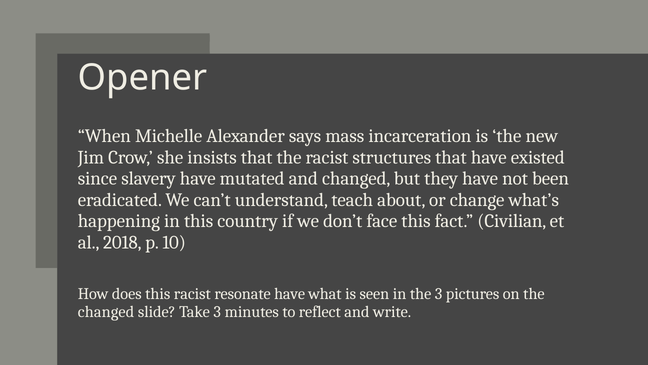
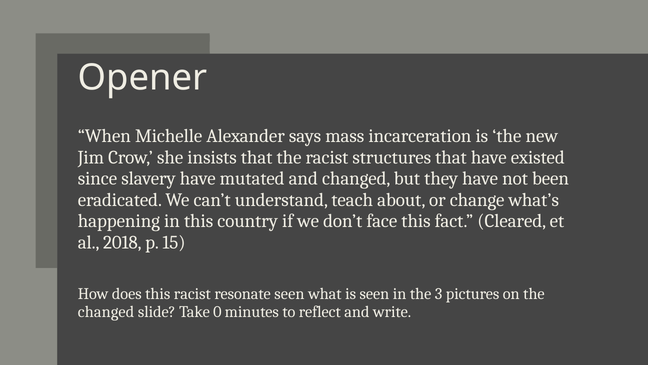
Civilian: Civilian -> Cleared (512, 221)
10: 10 -> 15 (174, 242)
resonate have: have -> seen (289, 293)
Take 3: 3 -> 0 (217, 312)
